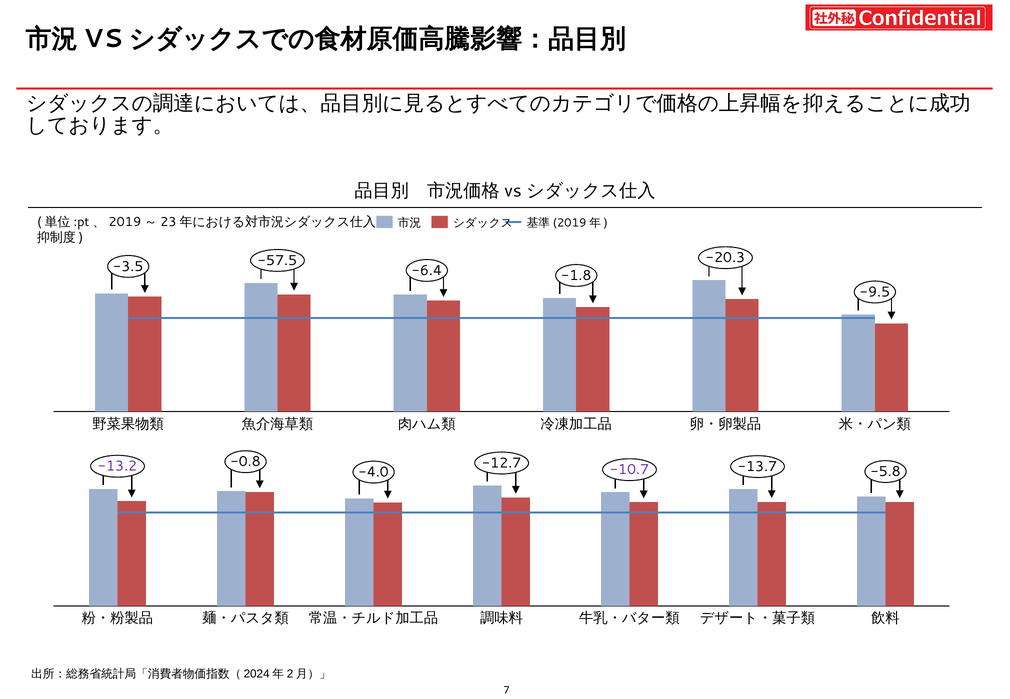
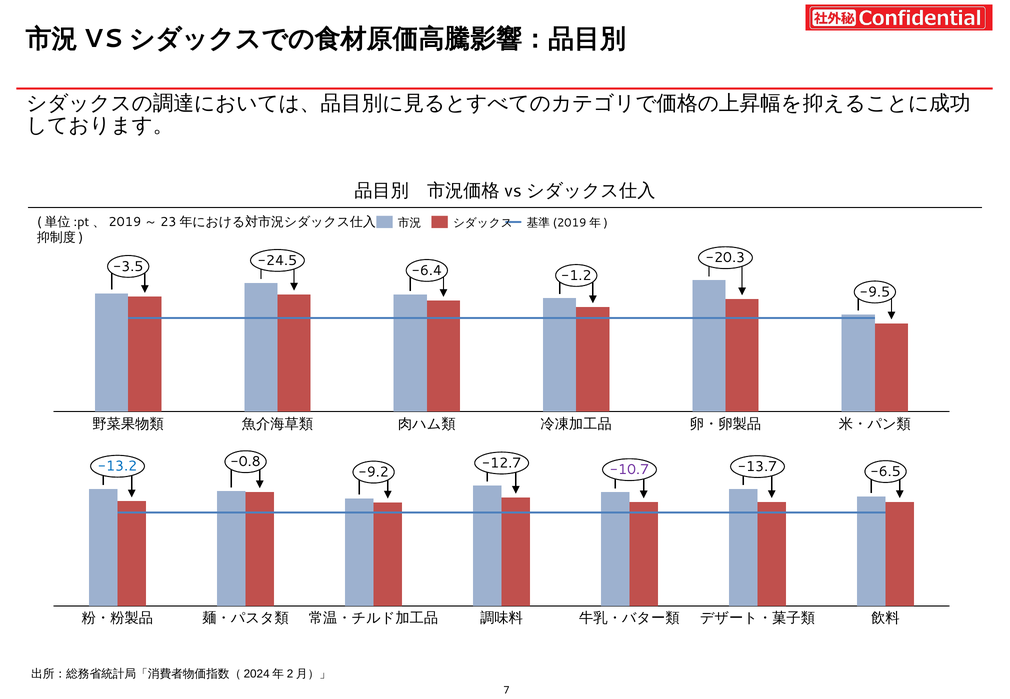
-57.5: -57.5 -> -24.5 (277, 260)
-1.8: -1.8 -> -1.2 (576, 275)
-5.8: -5.8 -> -6.5 (886, 472)
-13.2 colour: purple -> blue (117, 466)
-4.0: -4.0 -> -9.2 (374, 472)
